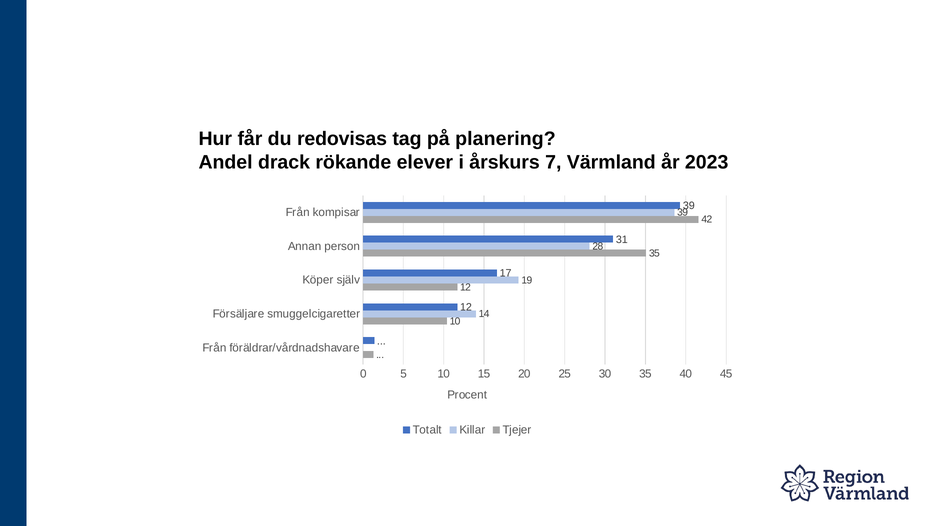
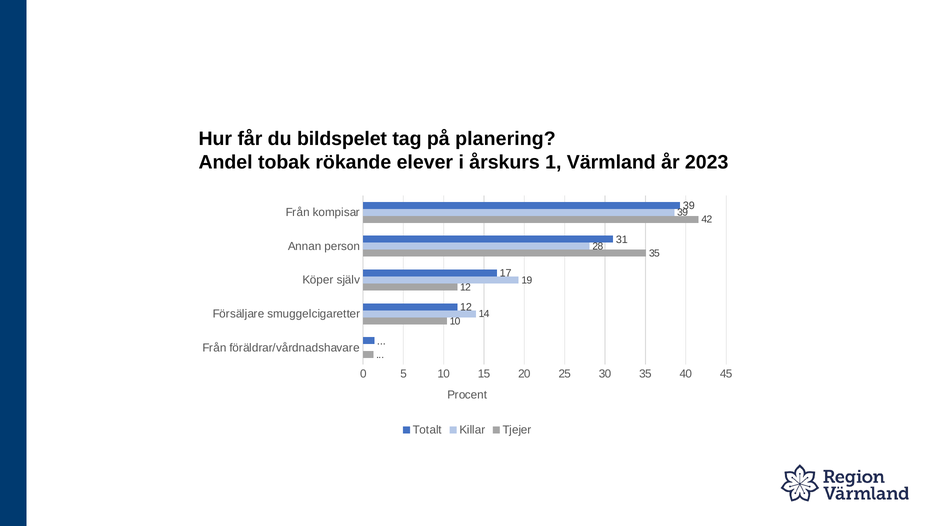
redovisas: redovisas -> bildspelet (342, 139)
drack: drack -> tobak (284, 162)
7: 7 -> 1 (553, 162)
